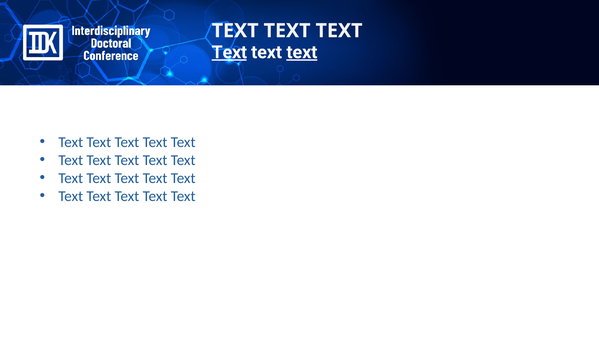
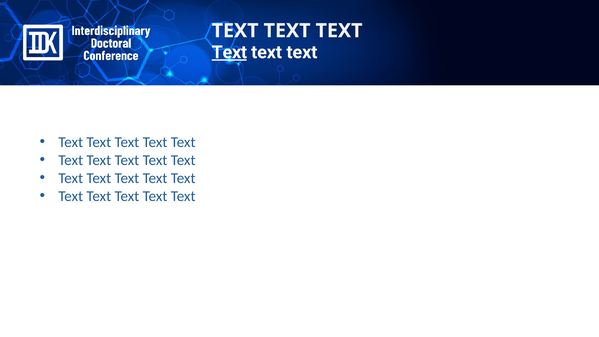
text underline: present -> none (302, 52)
